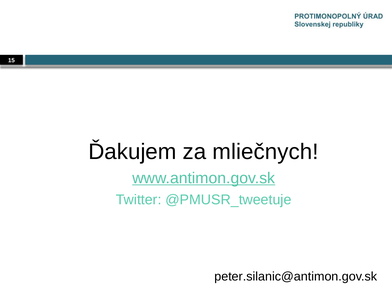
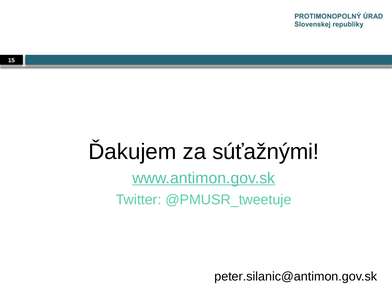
mliečnych: mliečnych -> súťažnými (266, 152)
